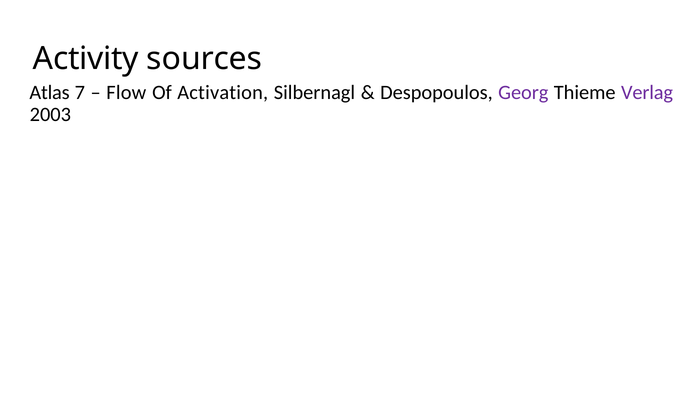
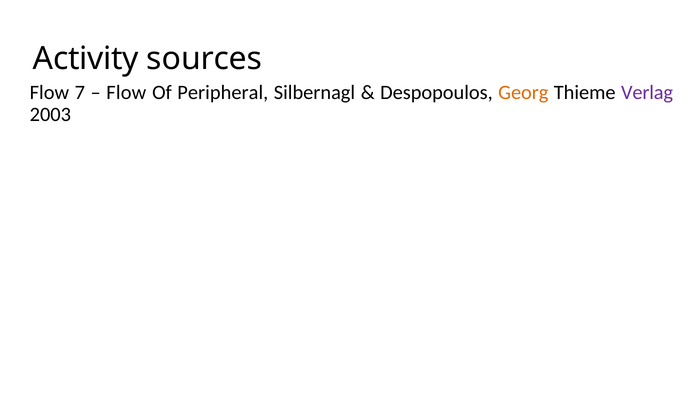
Atlas: Atlas -> Flow (49, 92)
Activation: Activation -> Peripheral (223, 92)
Georg colour: purple -> orange (523, 92)
